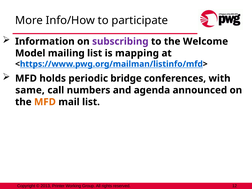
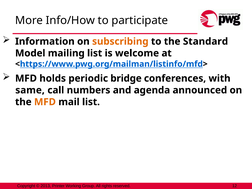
subscribing colour: purple -> orange (120, 41)
Welcome: Welcome -> Standard (205, 41)
mapping: mapping -> welcome (137, 53)
